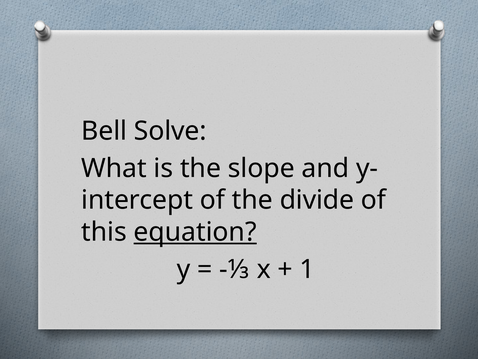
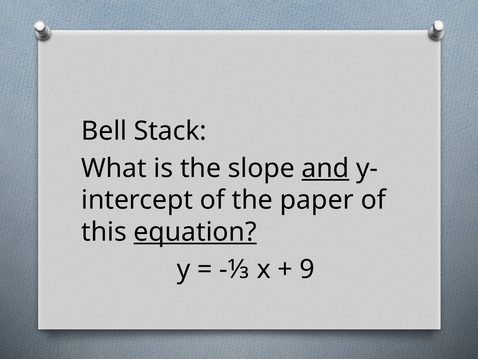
Solve: Solve -> Stack (170, 131)
and underline: none -> present (325, 168)
divide: divide -> paper (317, 200)
1: 1 -> 9 (307, 269)
